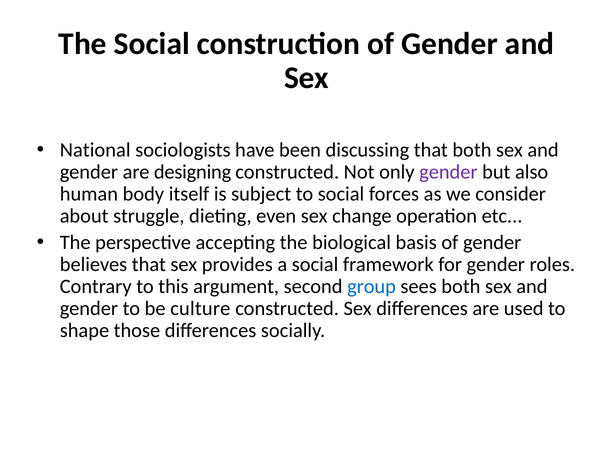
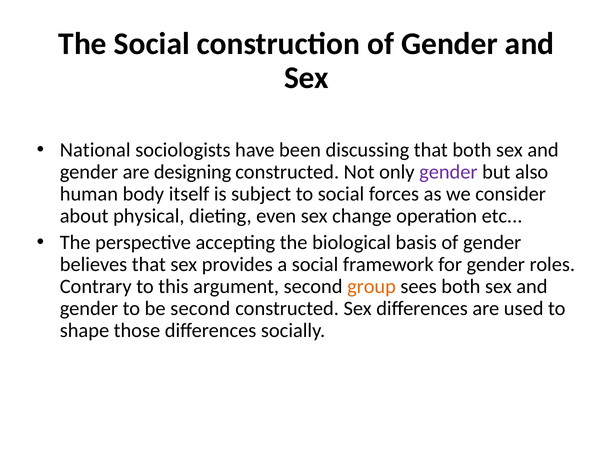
struggle: struggle -> physical (149, 216)
group colour: blue -> orange (372, 286)
be culture: culture -> second (200, 308)
